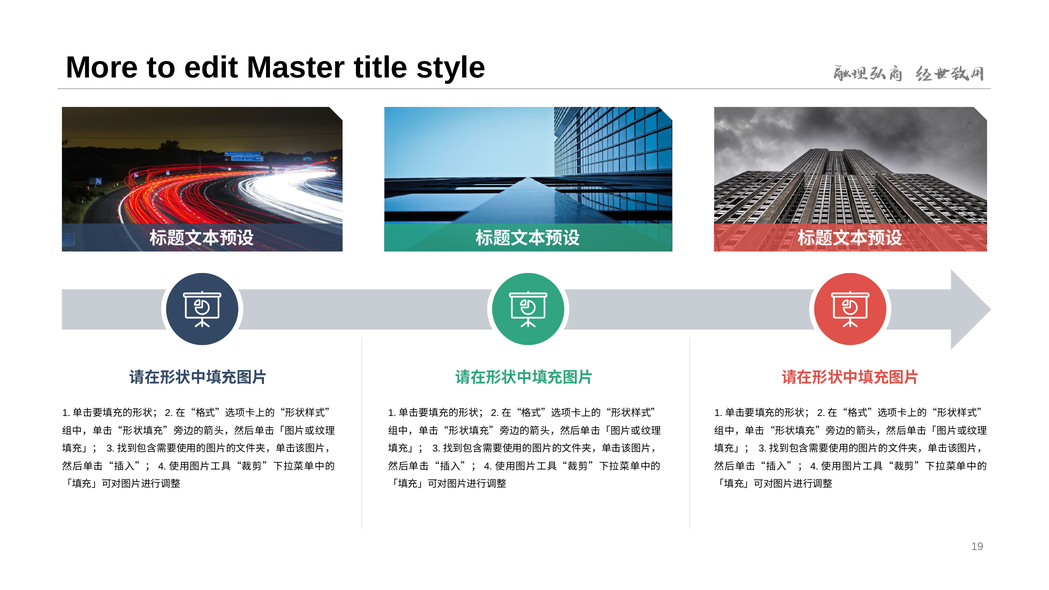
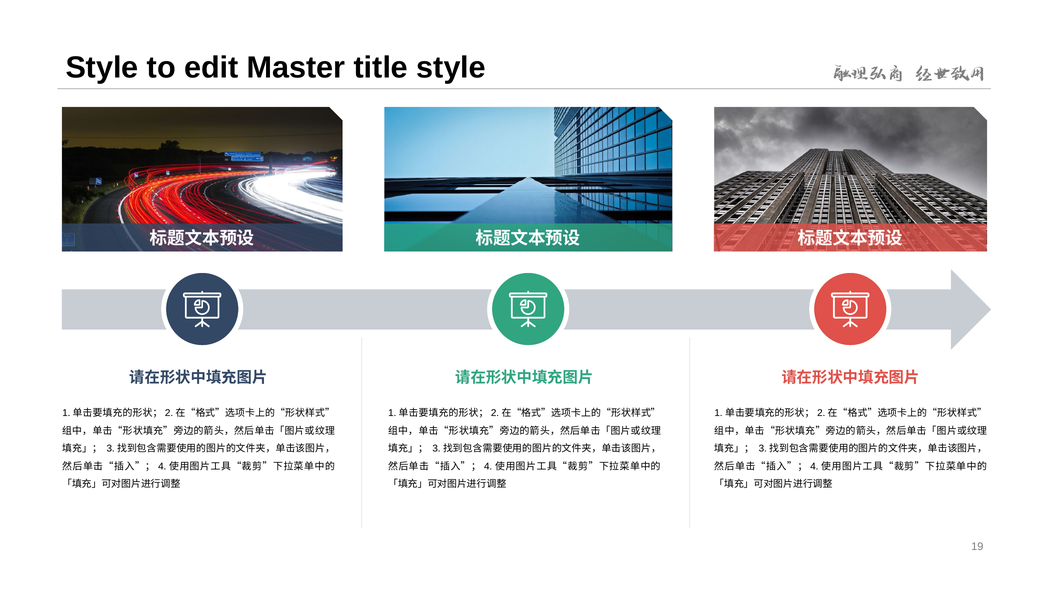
More: More -> Style (102, 68)
